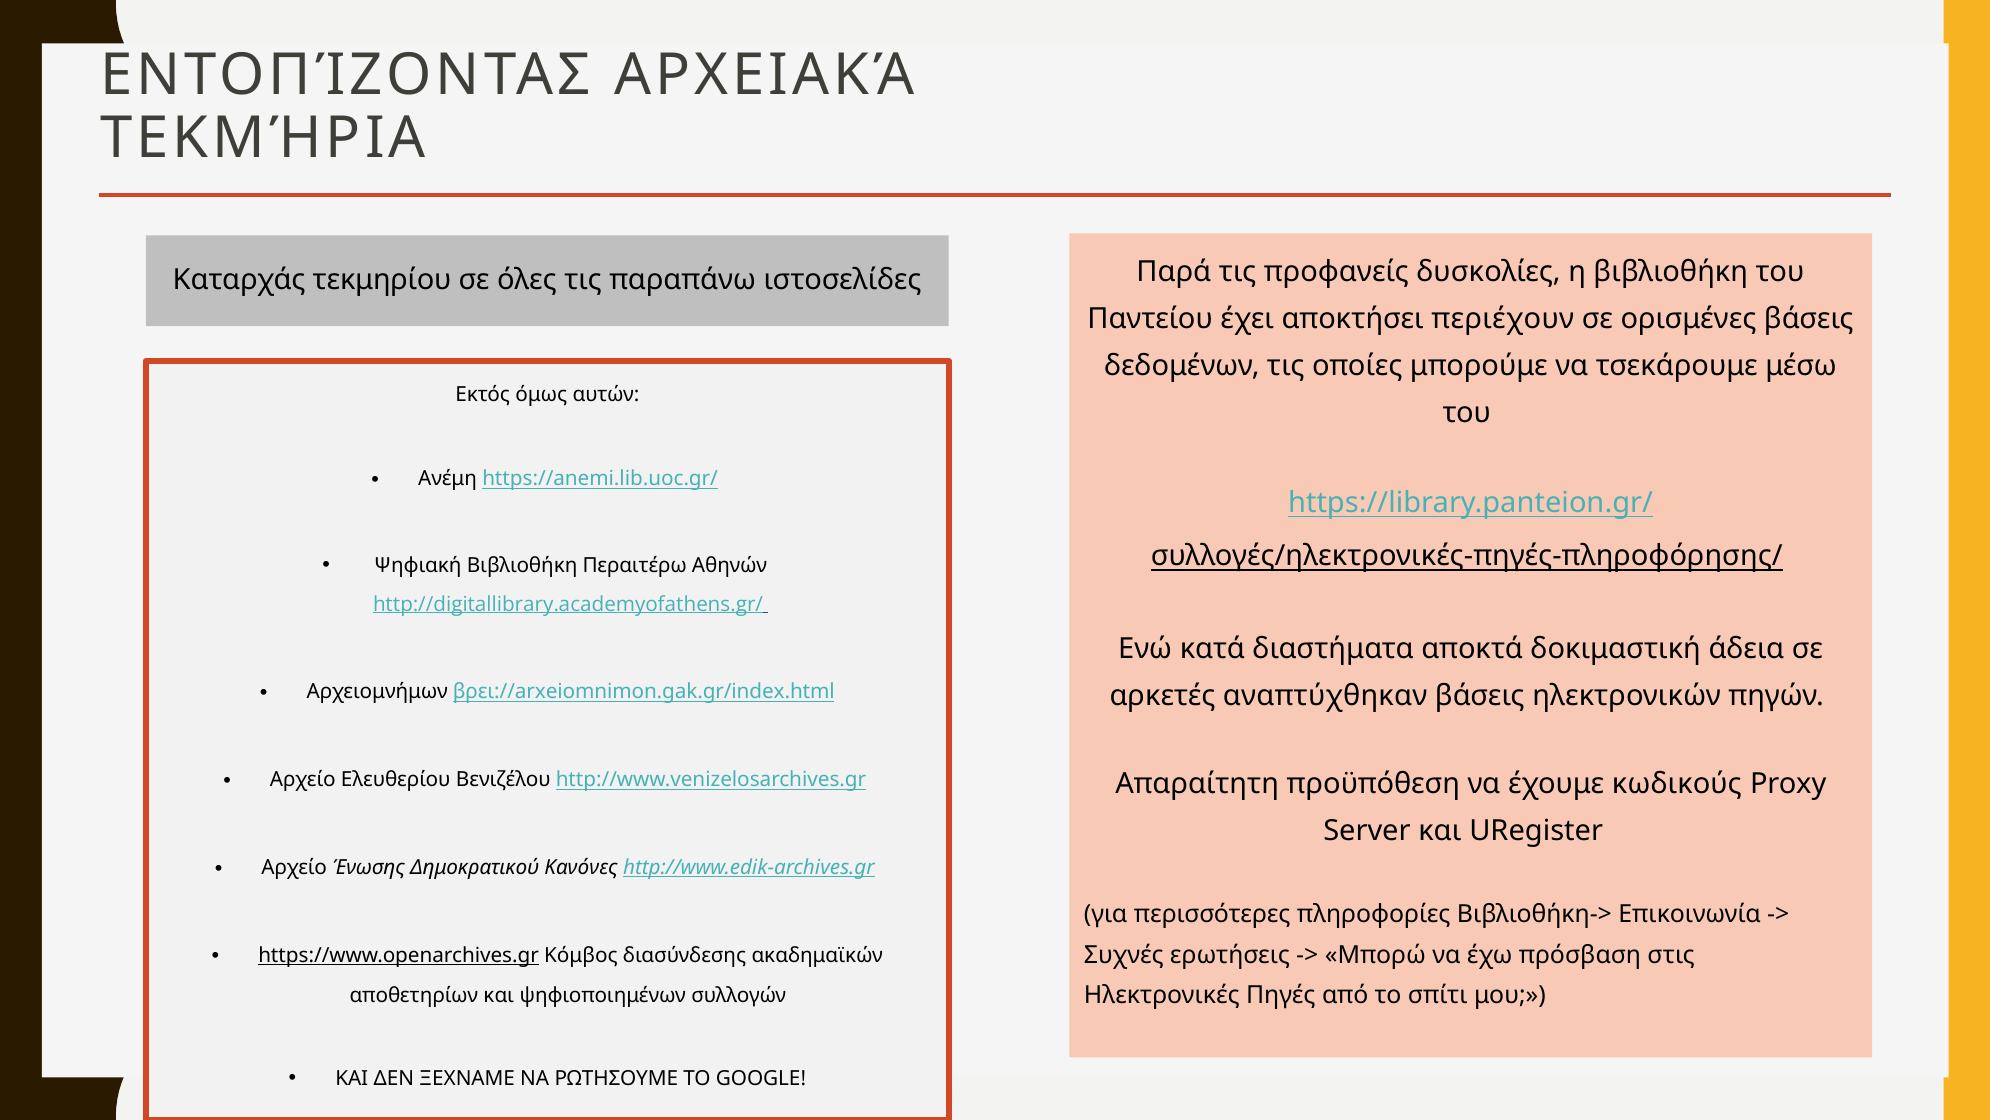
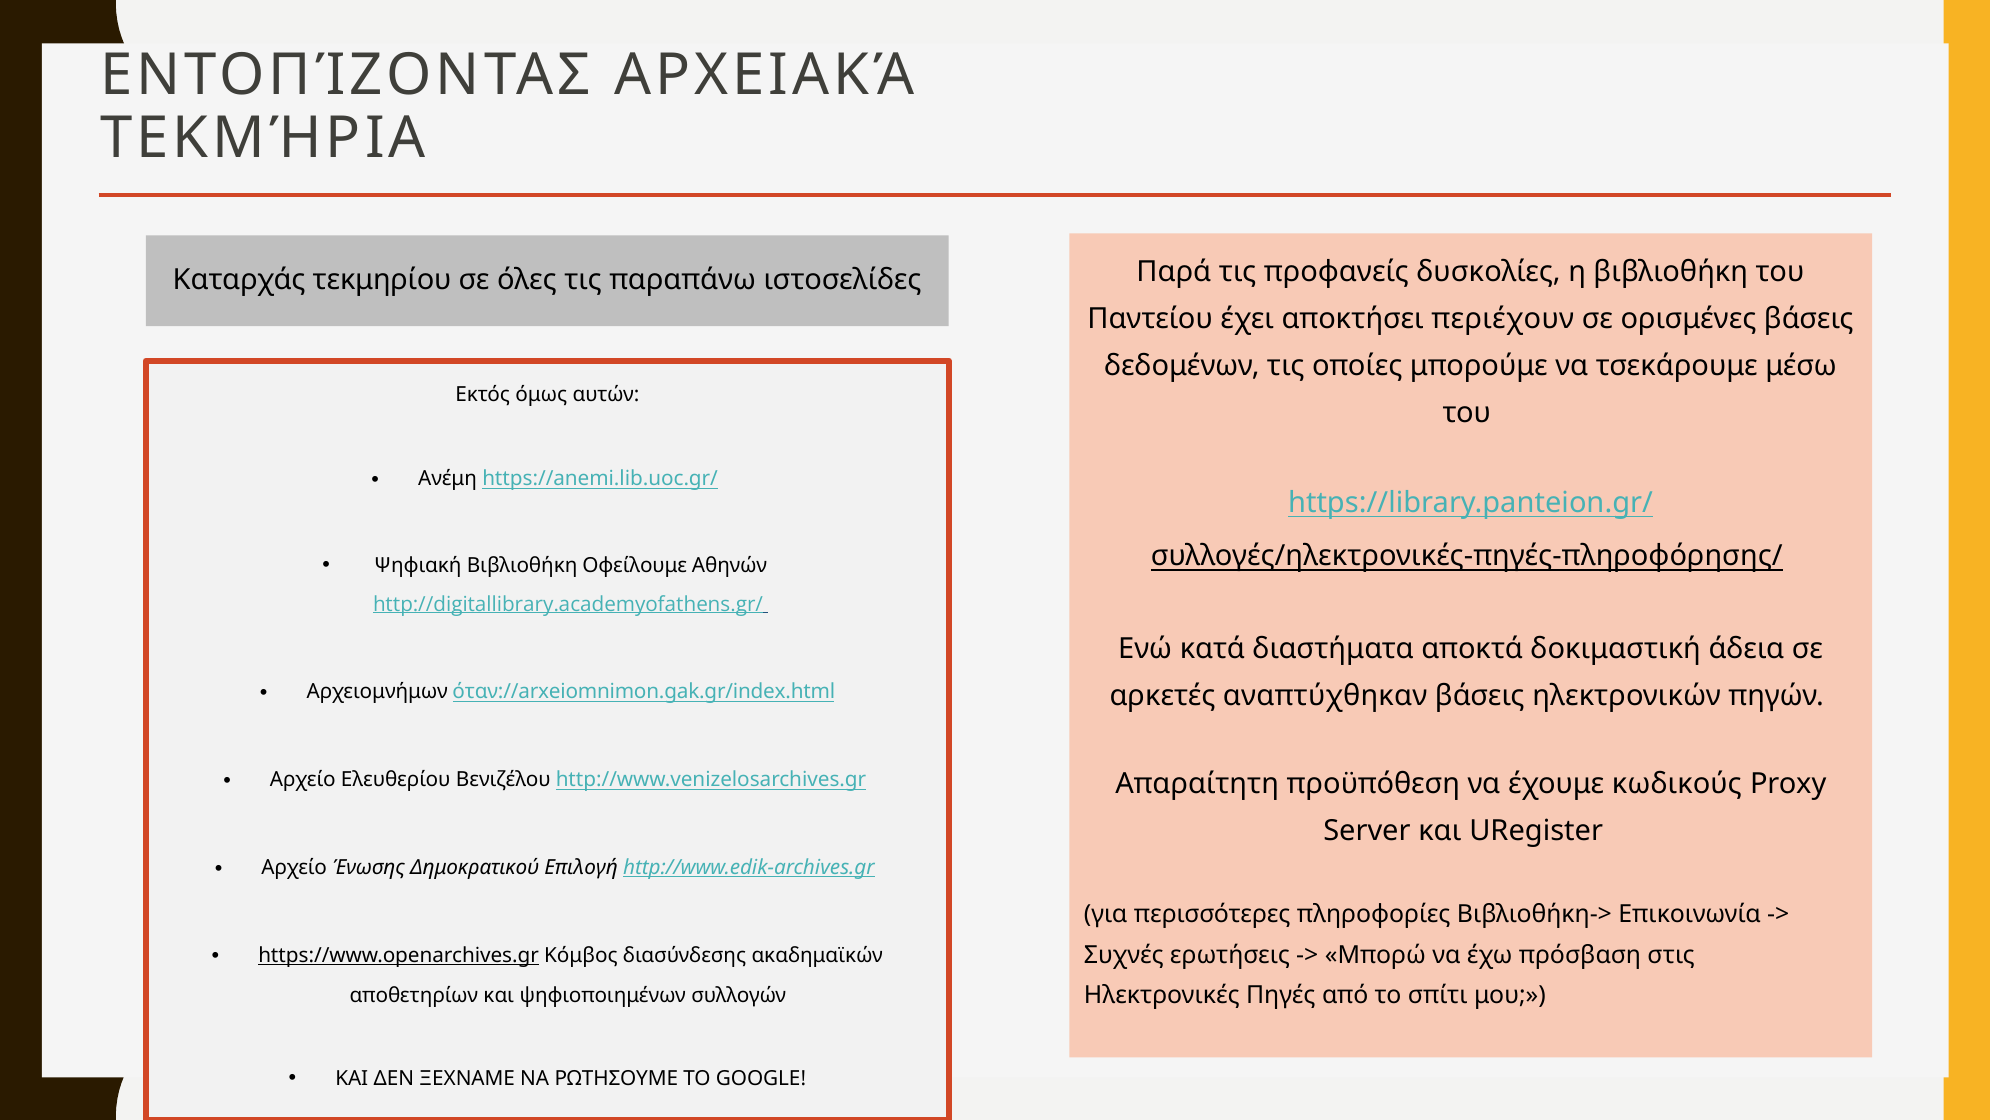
Περαιτέρω: Περαιτέρω -> Οφείλουμε (635, 565)
βρει://arxeiomnimon.gak.gr/index.html: βρει://arxeiomnimon.gak.gr/index.html -> όταν://arxeiomnimon.gak.gr/index.html (644, 692)
Κανόνες: Κανόνες -> Επιλογή (581, 867)
